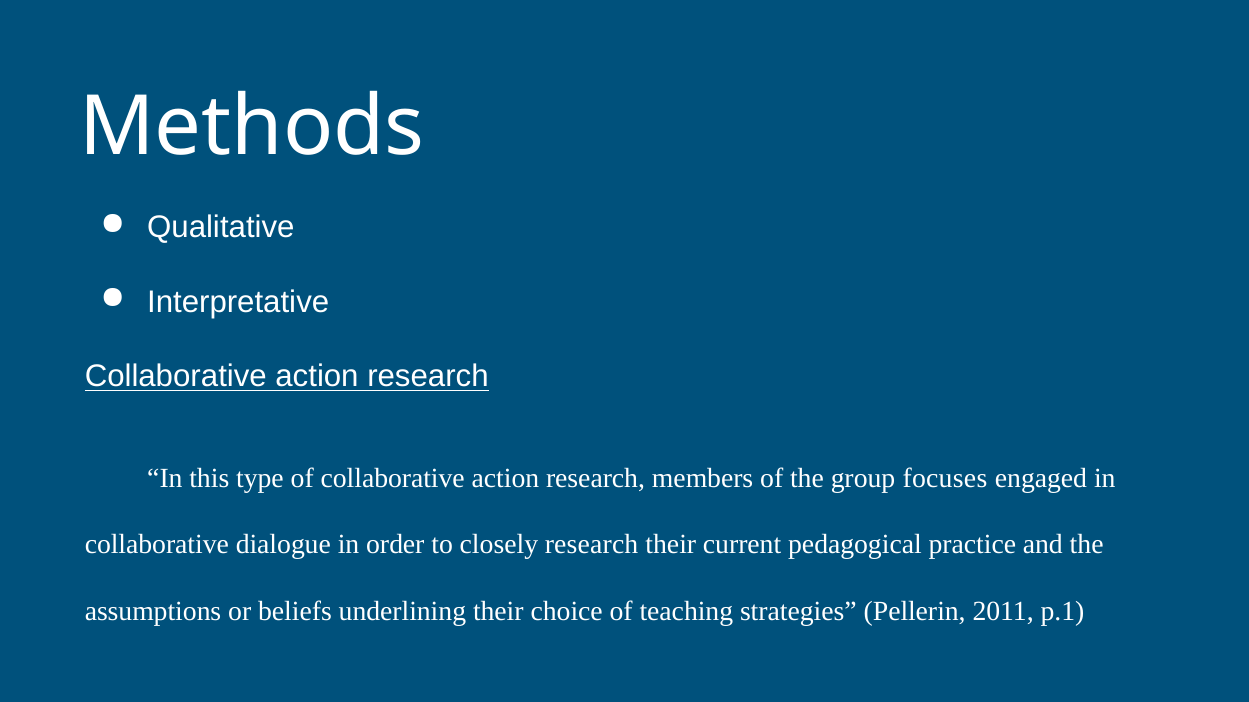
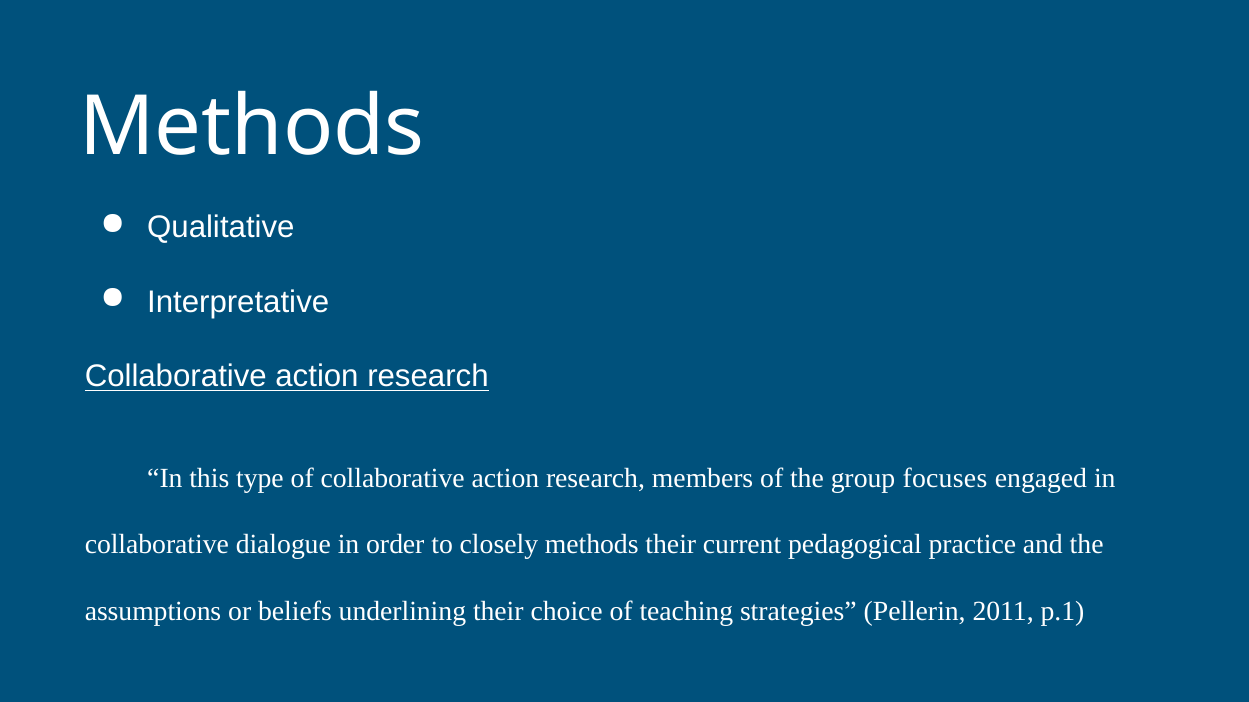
closely research: research -> methods (592, 545)
